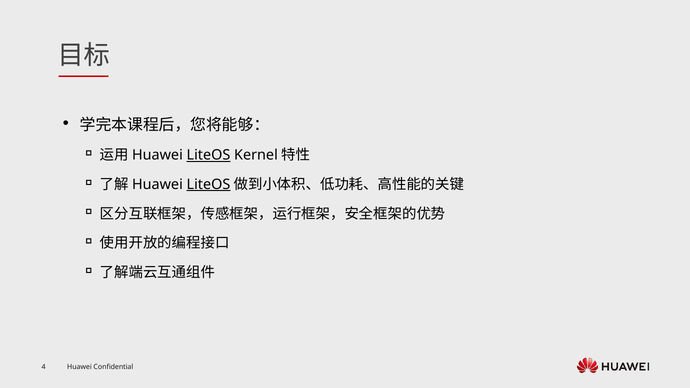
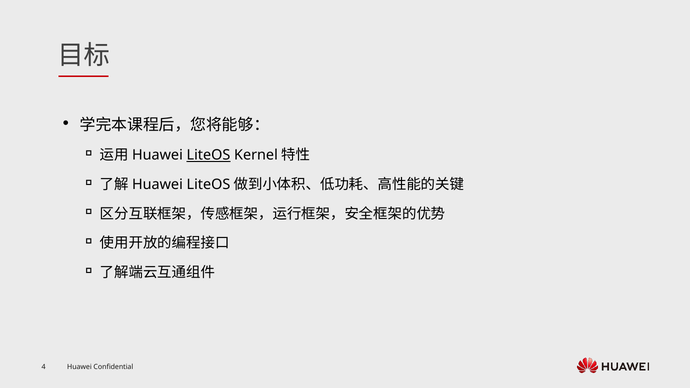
LiteOS underline: present -> none (208, 185)
